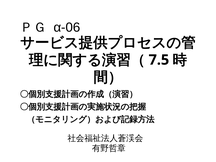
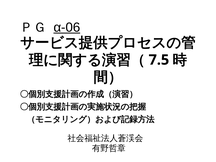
α-06 underline: none -> present (67, 27)
